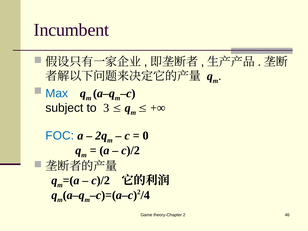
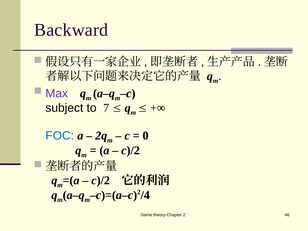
Incumbent: Incumbent -> Backward (71, 30)
Max colour: blue -> purple (57, 93)
3: 3 -> 7 (106, 108)
